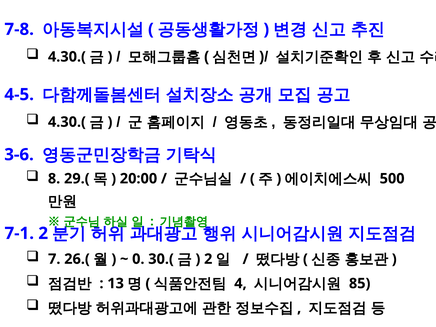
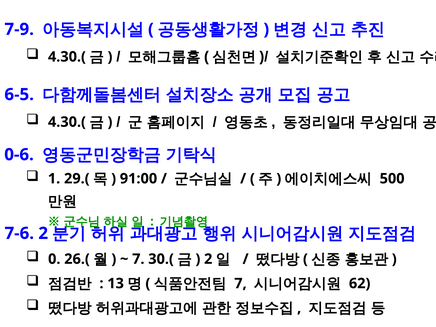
7-8: 7-8 -> 7-9 (19, 29)
4-5: 4-5 -> 6-5 (19, 95)
3-6: 3-6 -> 0-6 (19, 155)
8: 8 -> 1 (54, 179)
20:00: 20:00 -> 91:00 (138, 179)
7-1: 7-1 -> 7-6 (19, 233)
7: 7 -> 0 (54, 259)
0: 0 -> 7 (138, 259)
4: 4 -> 7 (240, 283)
85: 85 -> 62 (360, 283)
